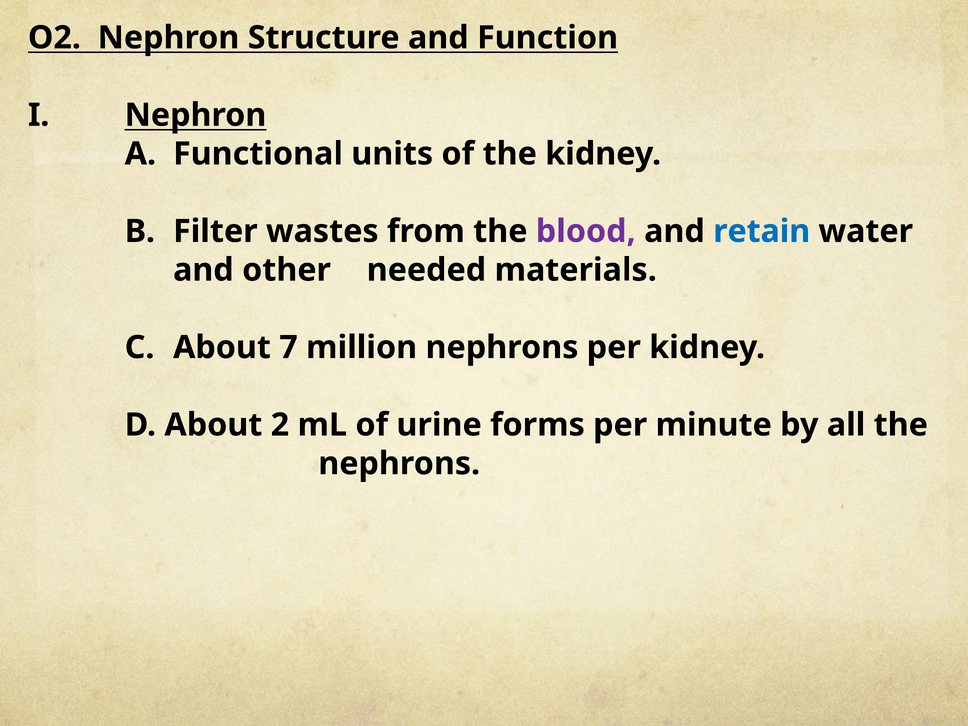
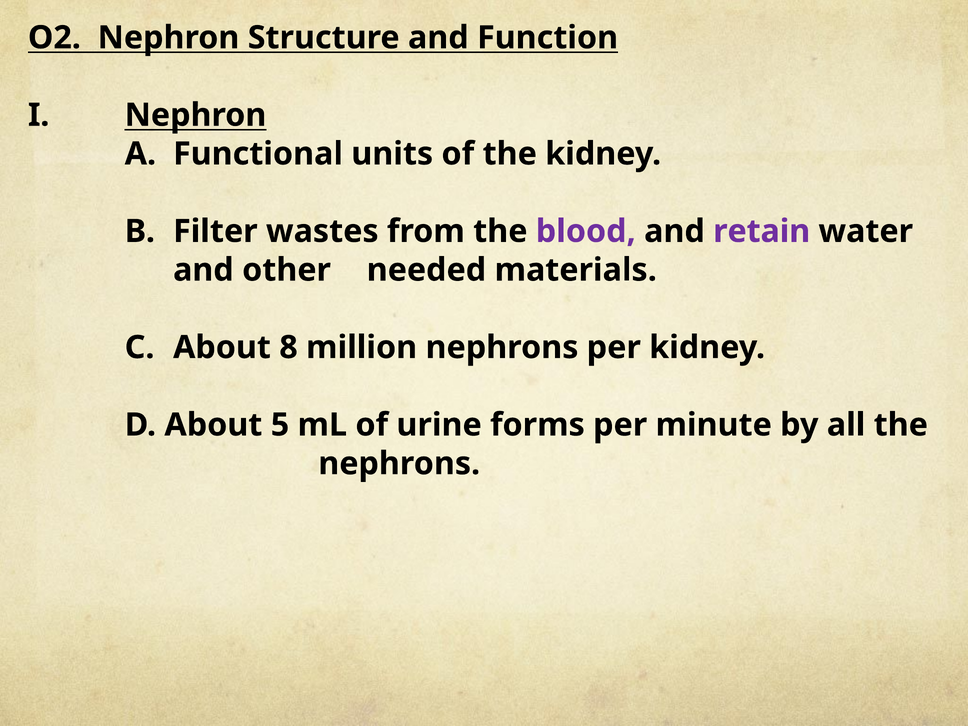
retain colour: blue -> purple (762, 231)
7: 7 -> 8 (289, 347)
2: 2 -> 5 (280, 425)
